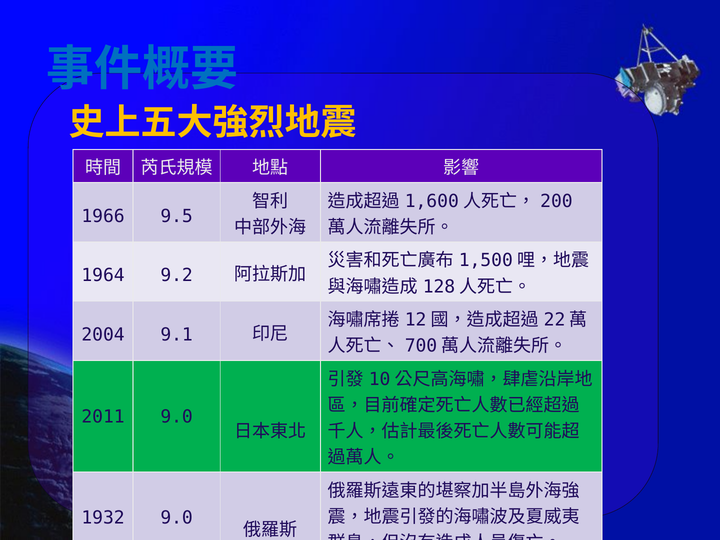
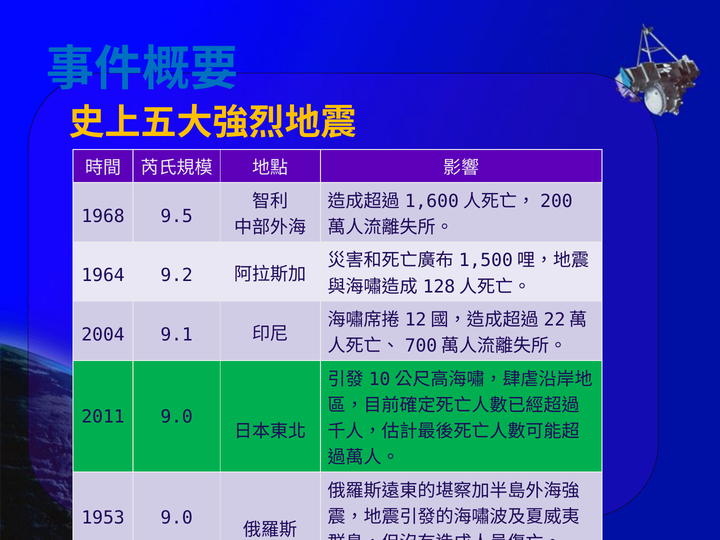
1966: 1966 -> 1968 (103, 216)
1932: 1932 -> 1953 (103, 518)
